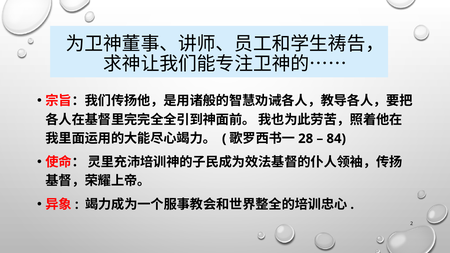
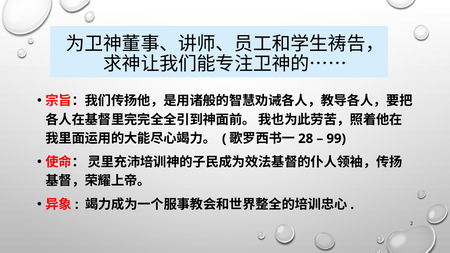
84: 84 -> 99 (336, 139)
